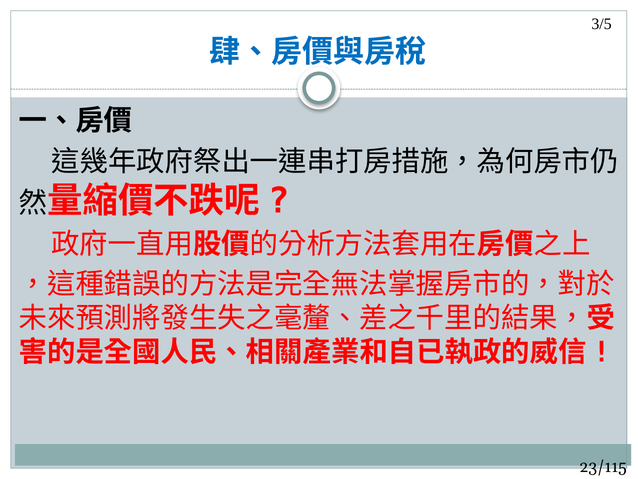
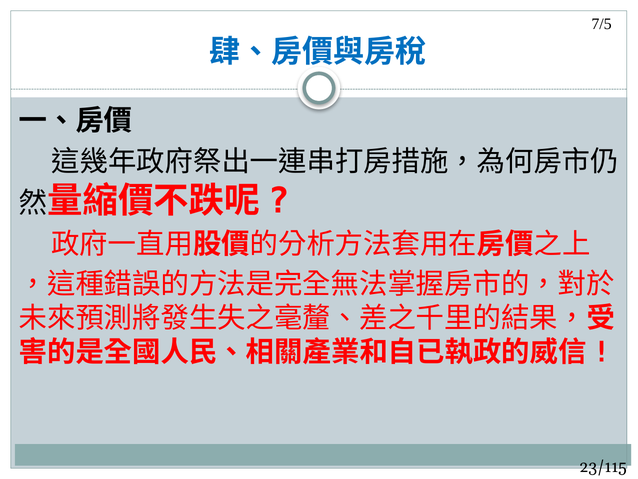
3/5: 3/5 -> 7/5 (602, 24)
